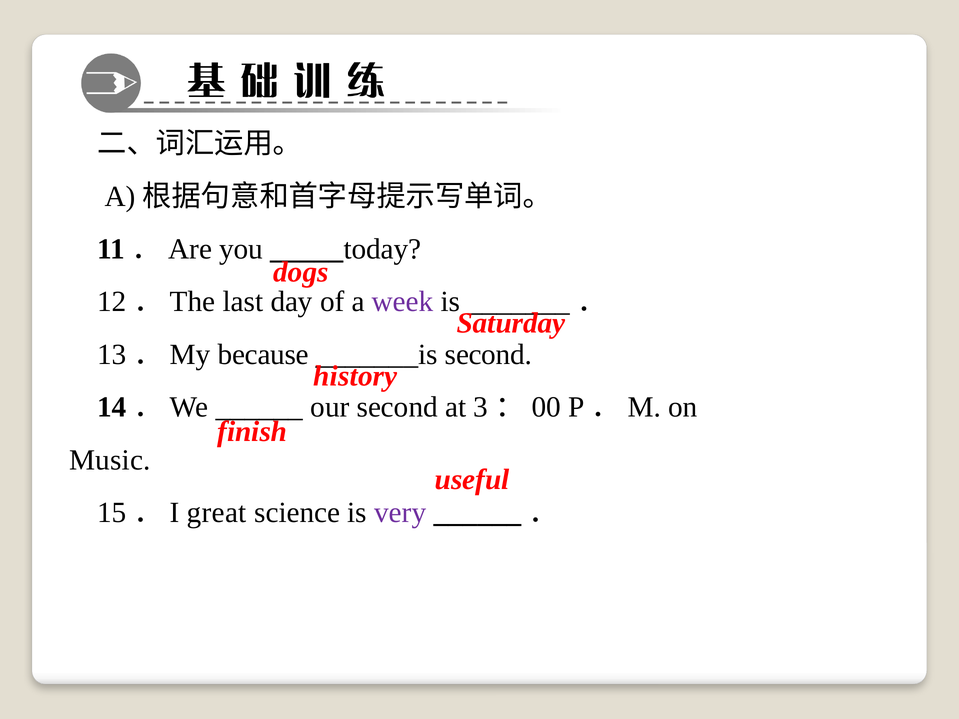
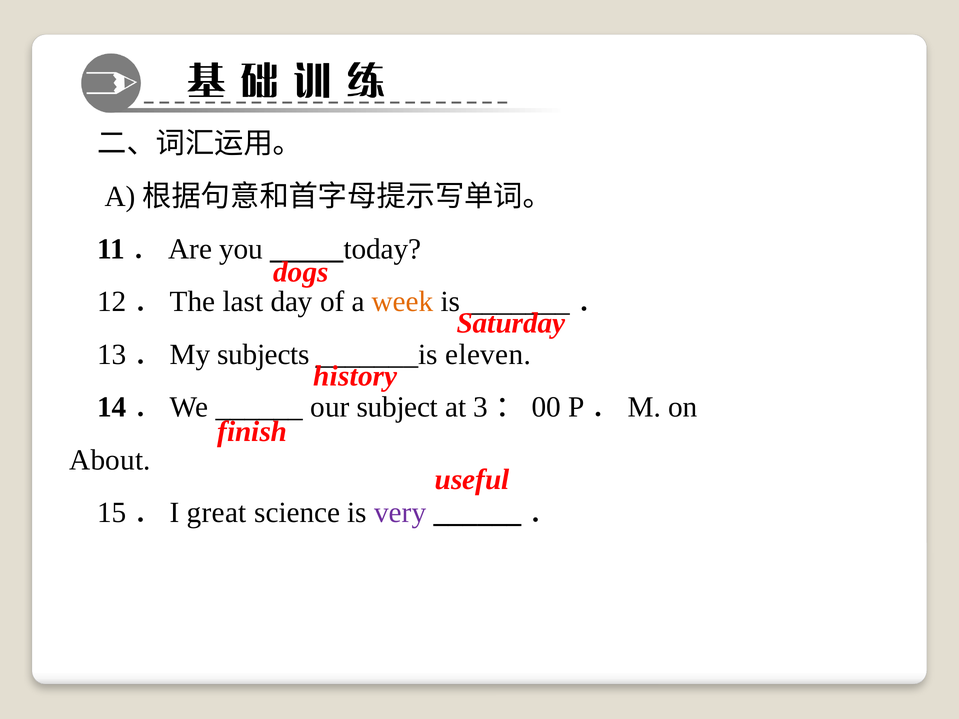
week colour: purple -> orange (403, 302)
because: because -> subjects (263, 355)
_______is second: second -> eleven (488, 355)
our second: second -> subject (397, 407)
Music: Music -> About (110, 460)
